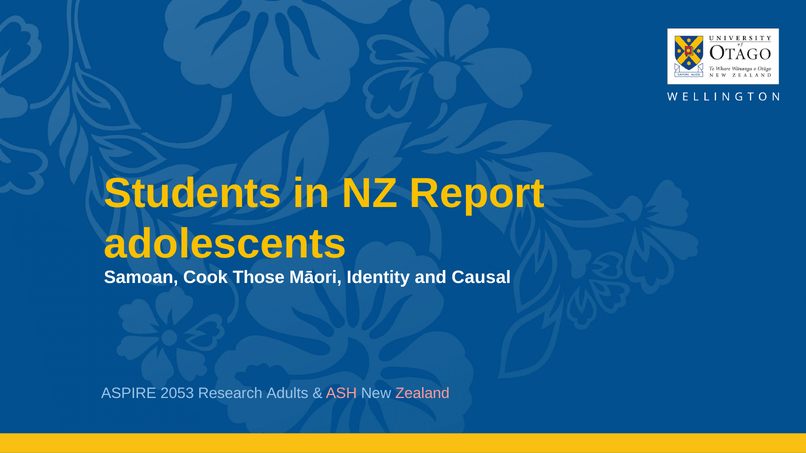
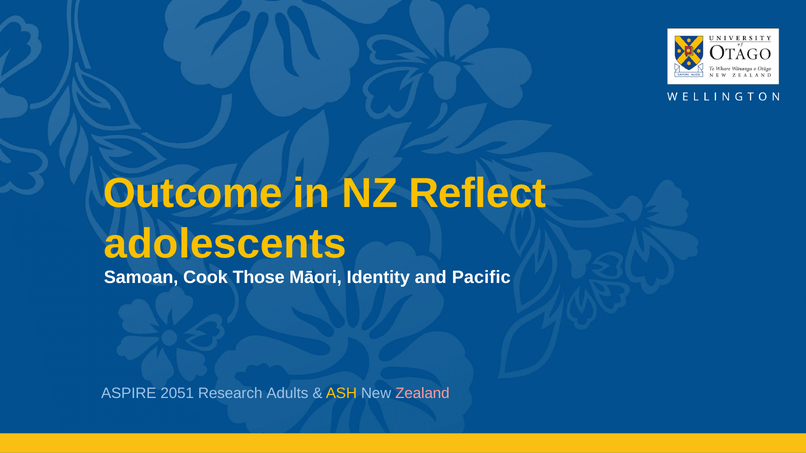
Students: Students -> Outcome (193, 194)
Report: Report -> Reflect (477, 194)
Causal: Causal -> Pacific (481, 278)
2053: 2053 -> 2051 (177, 394)
ASH colour: pink -> yellow (341, 394)
